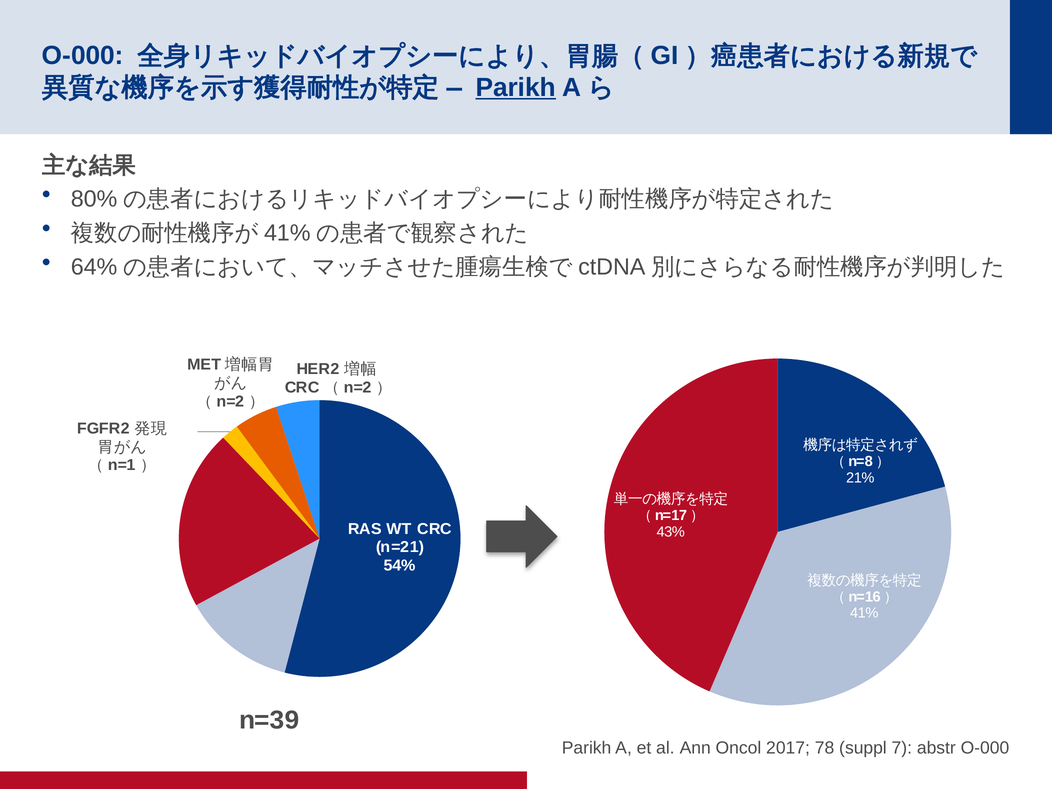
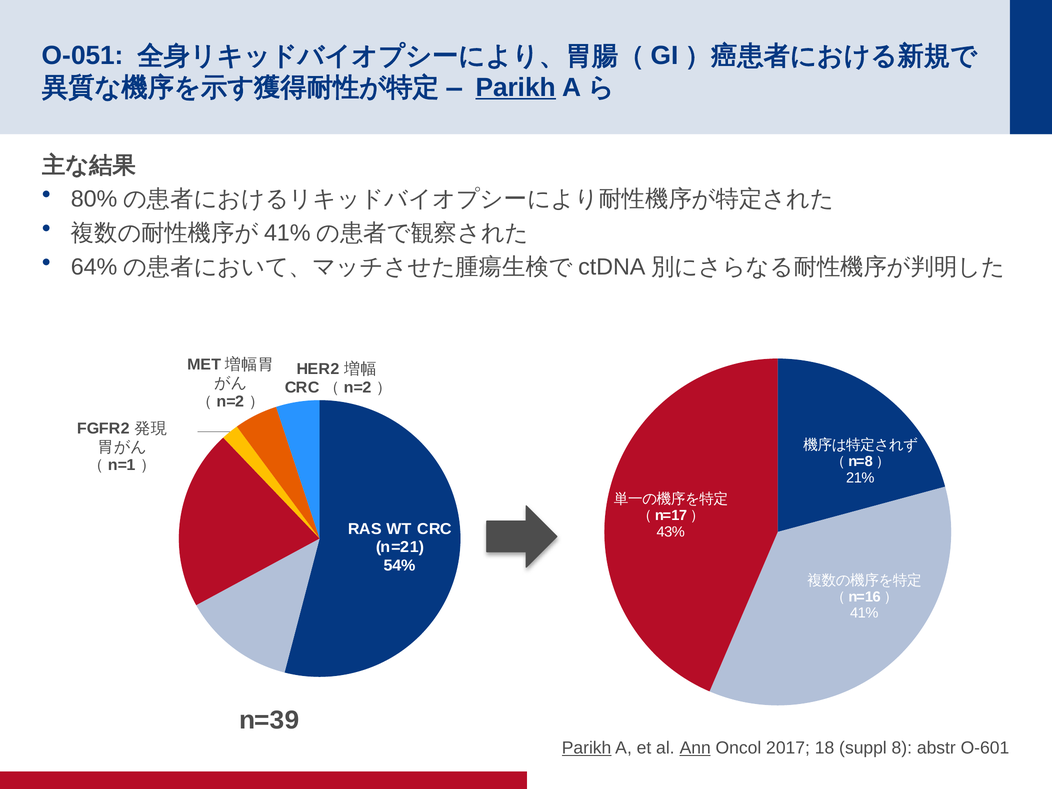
O-000: O-000 -> O-051 (83, 56)
Parikh underline: none -> present (587, 748)
Ann underline: none -> present (695, 748)
78: 78 -> 18 (825, 748)
7: 7 -> 8 (902, 748)
abstr O-000: O-000 -> O-601 (985, 748)
